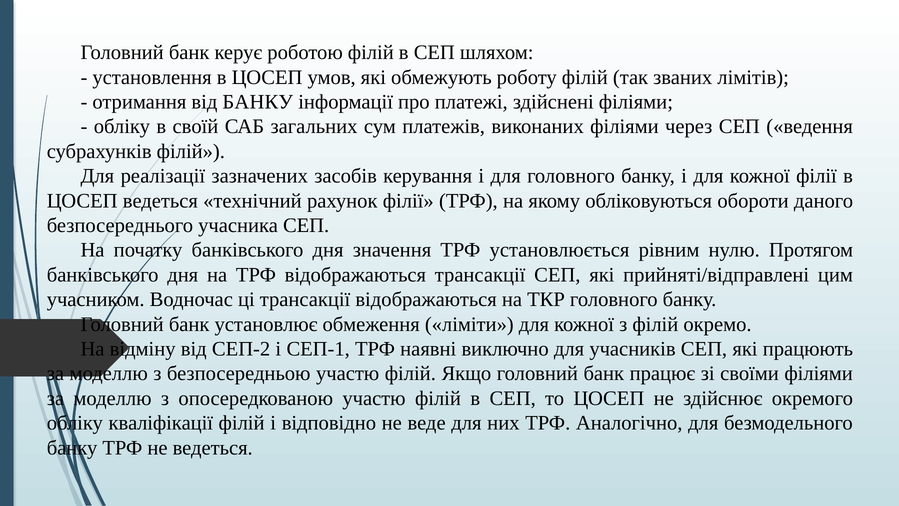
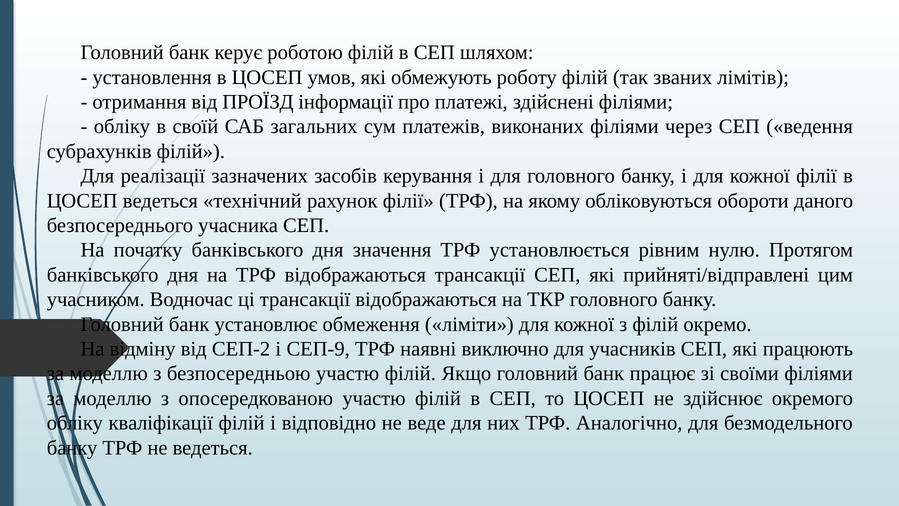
від БАНКУ: БАНКУ -> ПРОЇЗД (258, 102)
СЕП-1: СЕП-1 -> СЕП-9 (318, 349)
